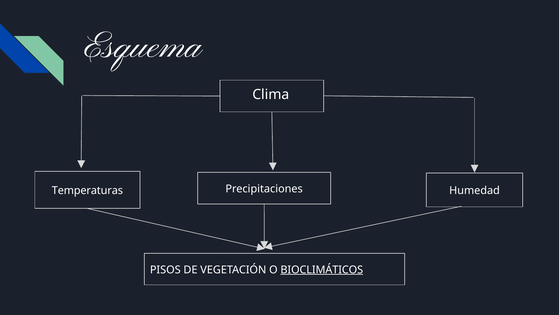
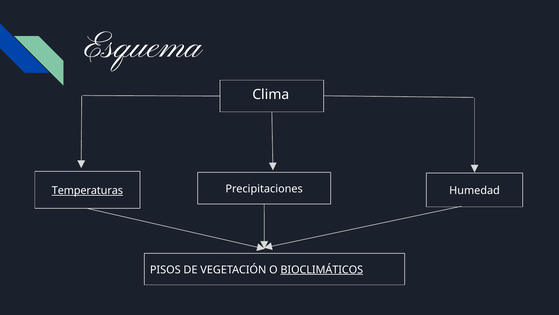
Temperaturas underline: none -> present (87, 190)
